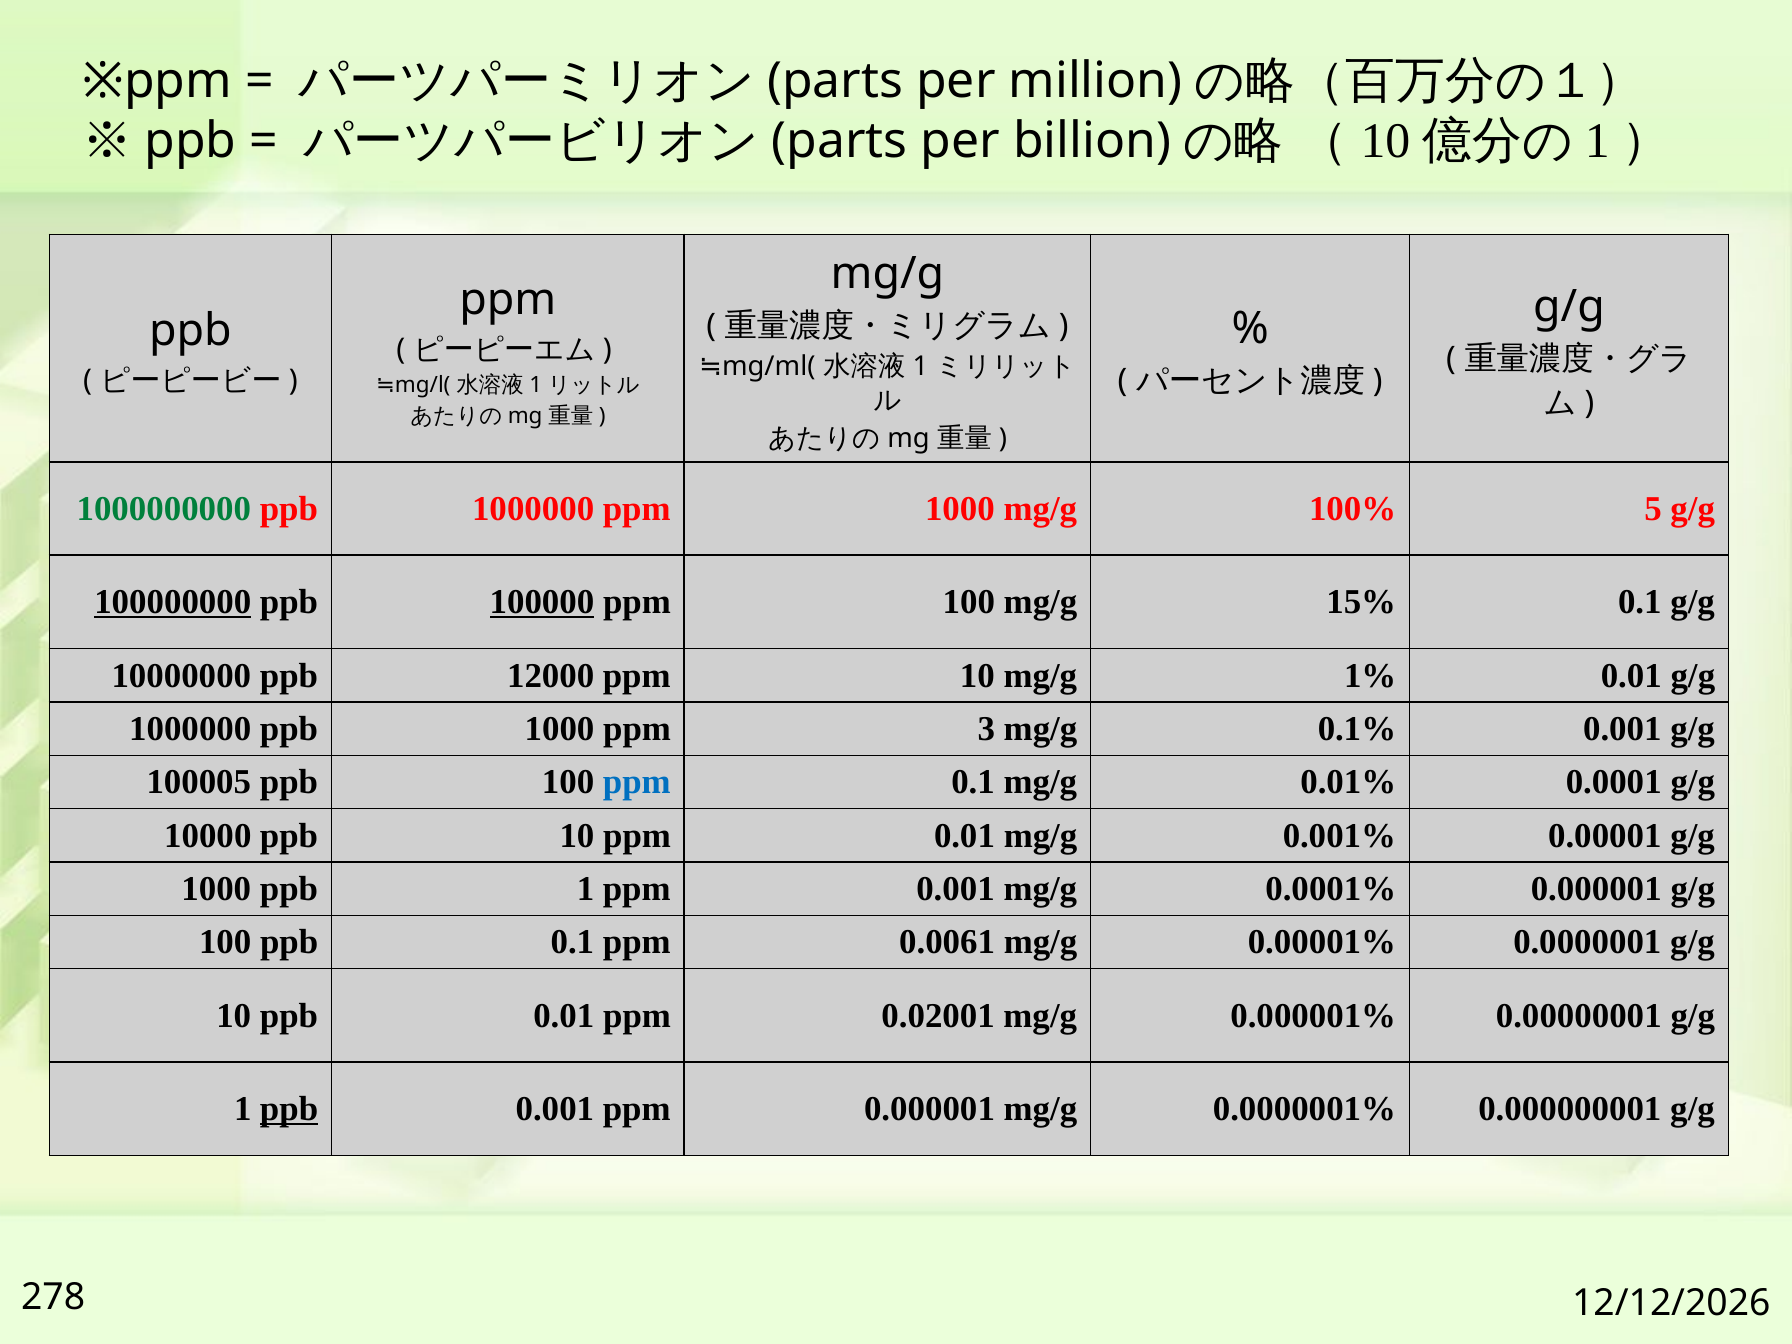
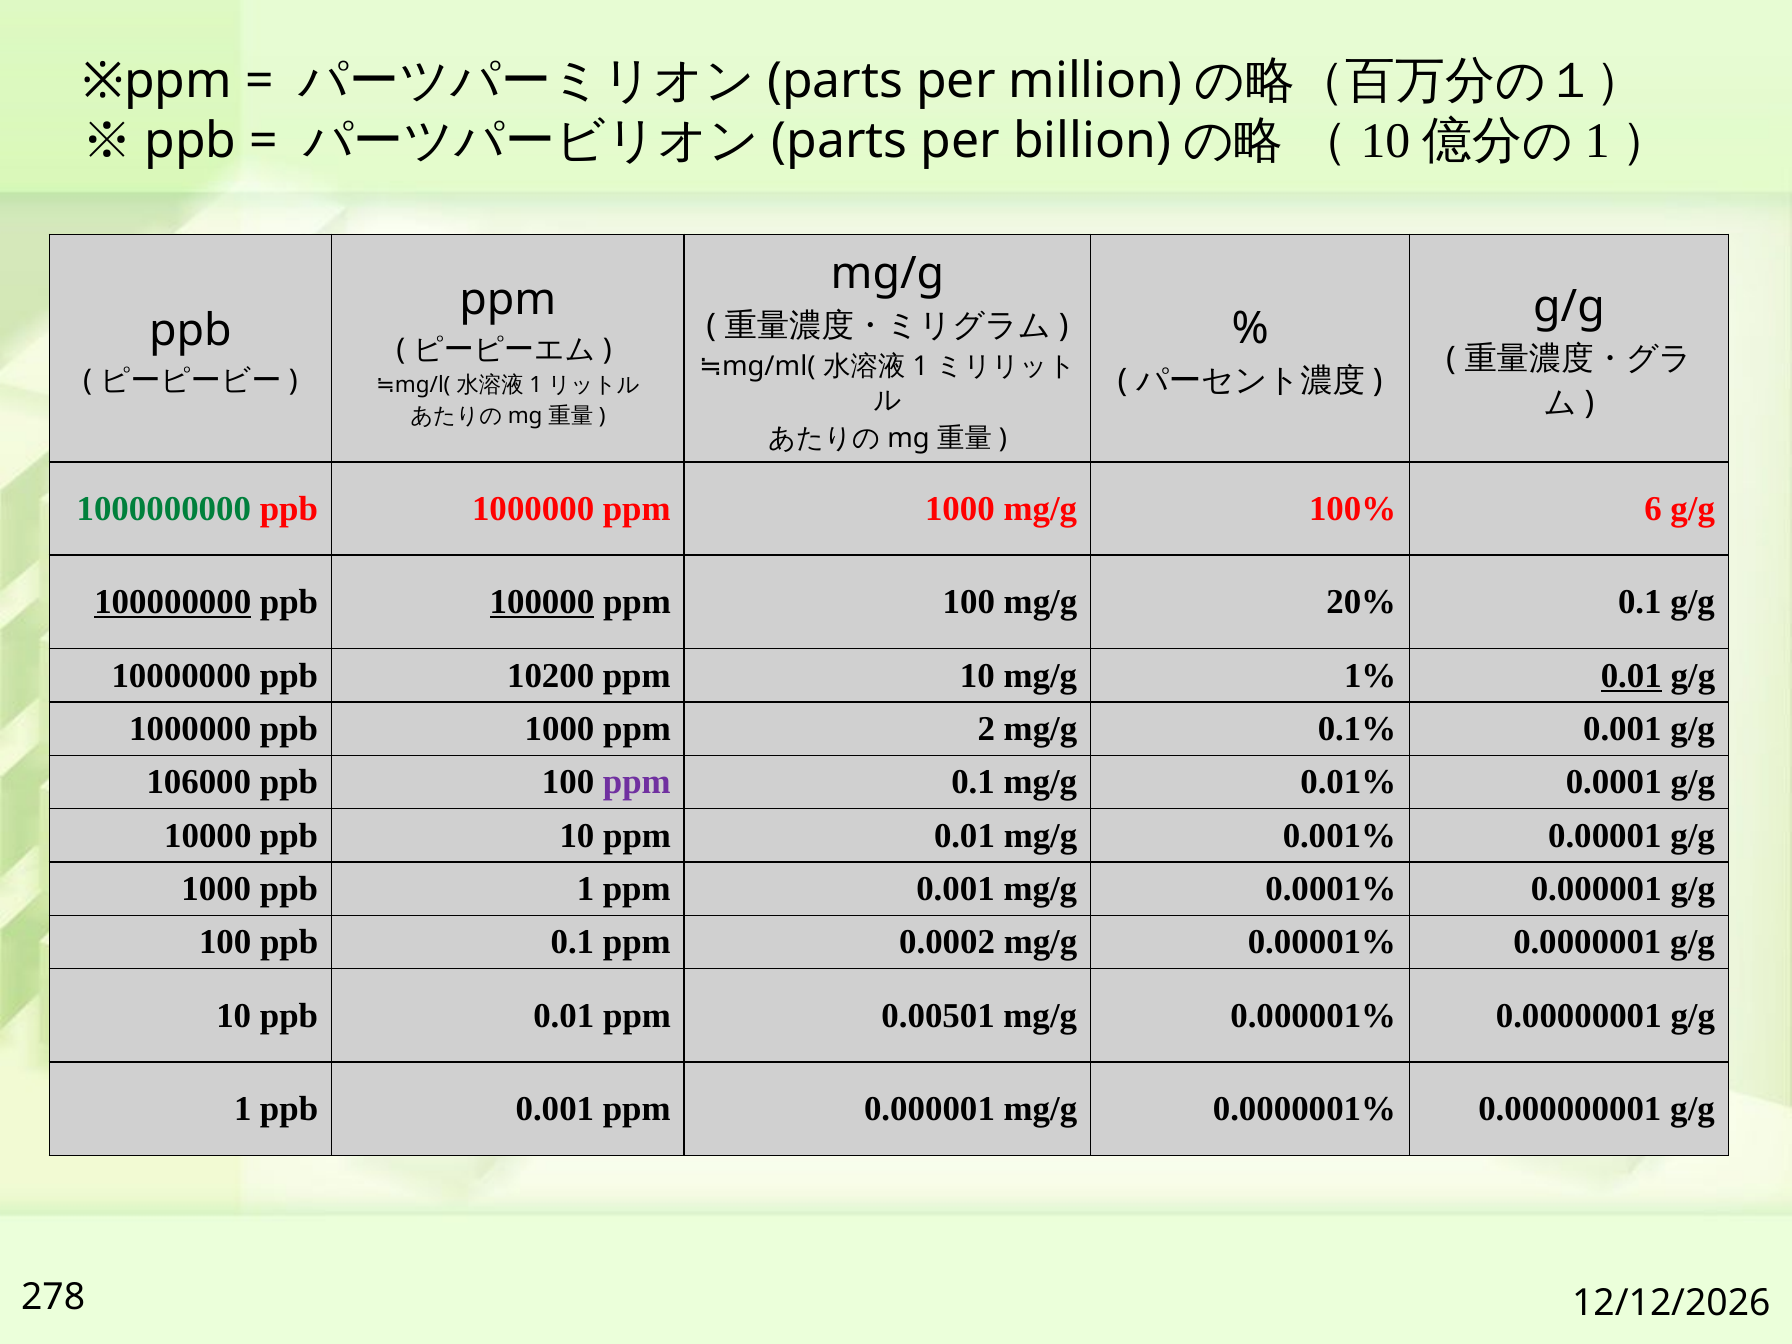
5: 5 -> 6 (1653, 509)
15%: 15% -> 20% (1361, 602)
12000: 12000 -> 10200 (551, 676)
0.01 underline: none -> present (1631, 676)
3: 3 -> 2 (986, 729)
100005: 100005 -> 106000 (199, 782)
ppm colour: blue -> purple (637, 782)
0.0061: 0.0061 -> 0.0002 (947, 942)
0.02001: 0.02001 -> 0.00501 (938, 1016)
ppb underline: present -> none (289, 1109)
